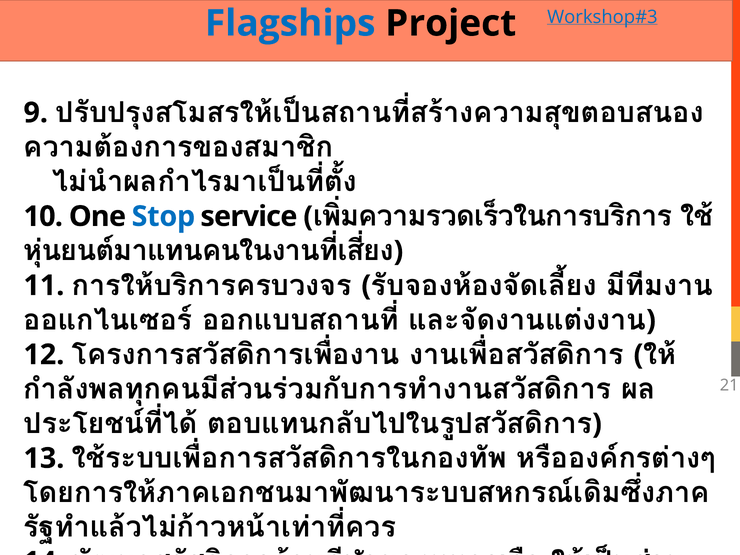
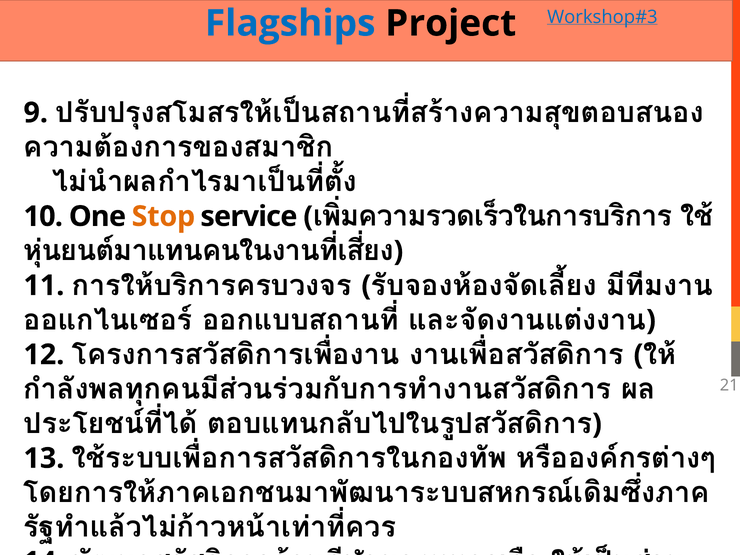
Stop colour: blue -> orange (163, 216)
